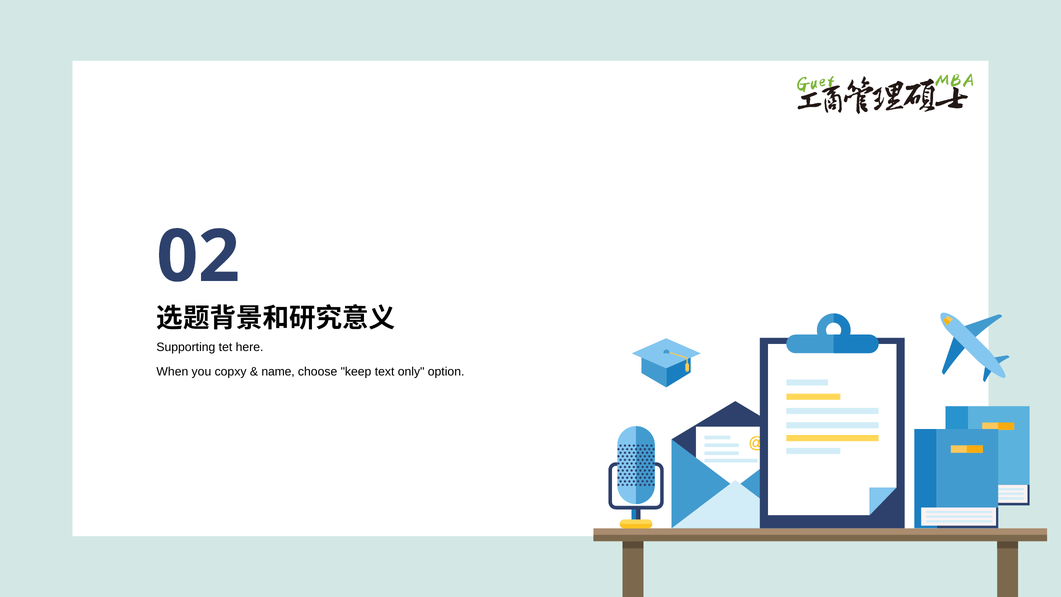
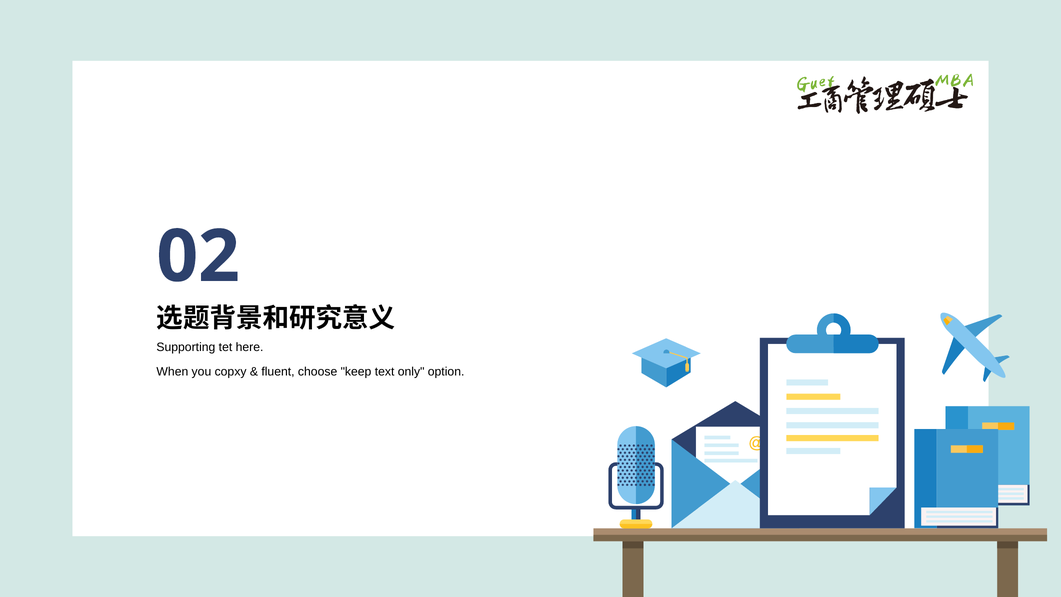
name: name -> fluent (278, 371)
